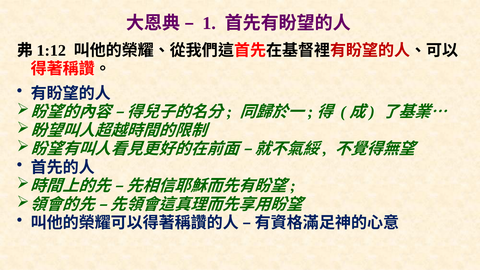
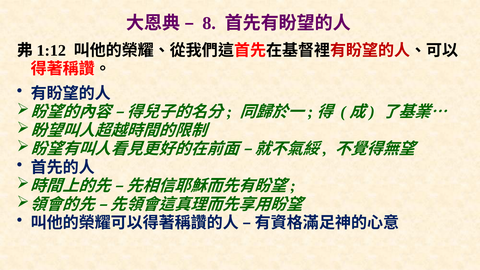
1: 1 -> 8 (209, 23)
